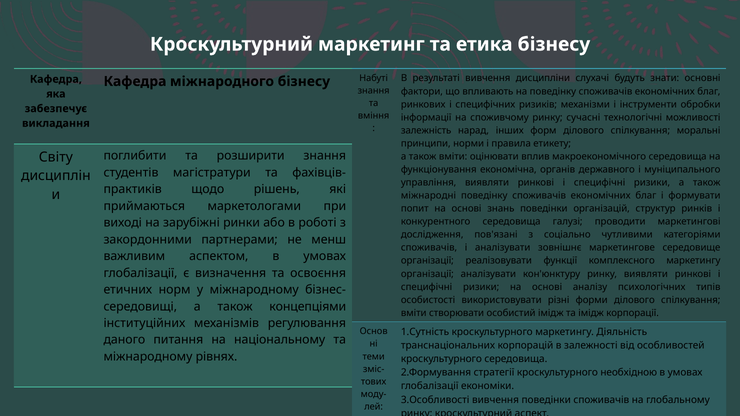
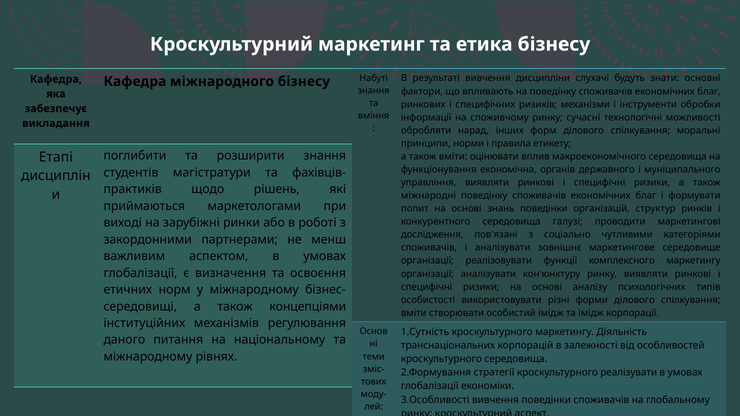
залежність: залежність -> обробляти (426, 131)
Світу: Світу -> Етапі (56, 157)
необхідною: необхідною -> реалізувати (629, 373)
